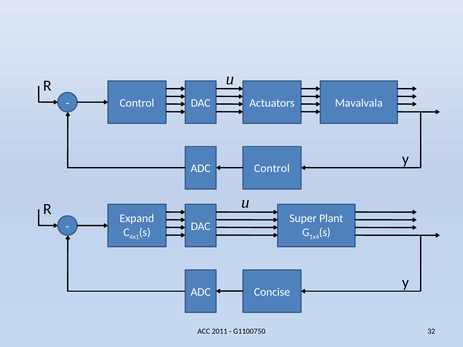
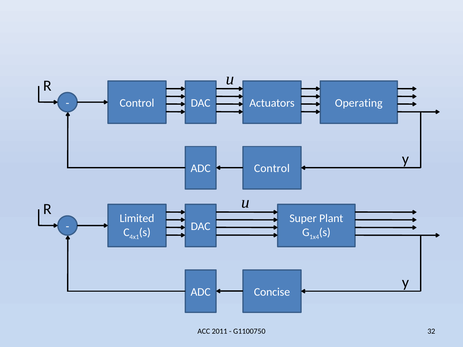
Mavalvala: Mavalvala -> Operating (359, 103)
Expand: Expand -> Limited (137, 219)
